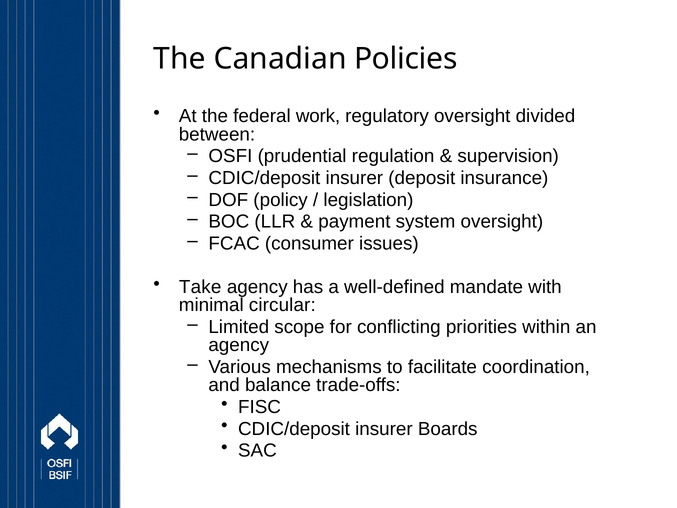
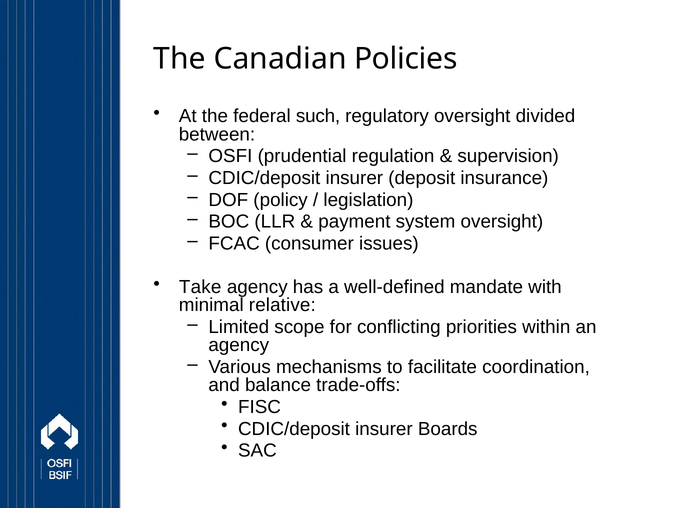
work: work -> such (318, 116)
circular: circular -> relative (282, 305)
